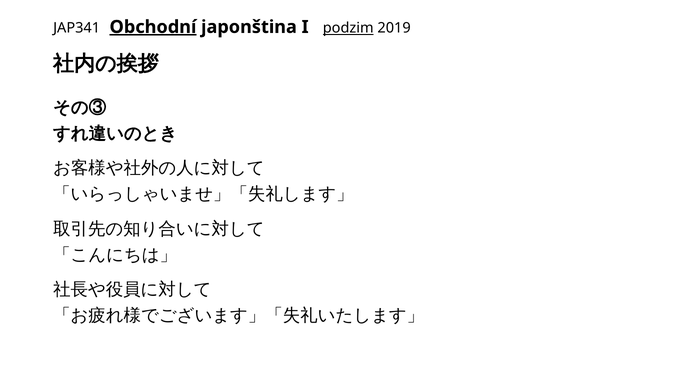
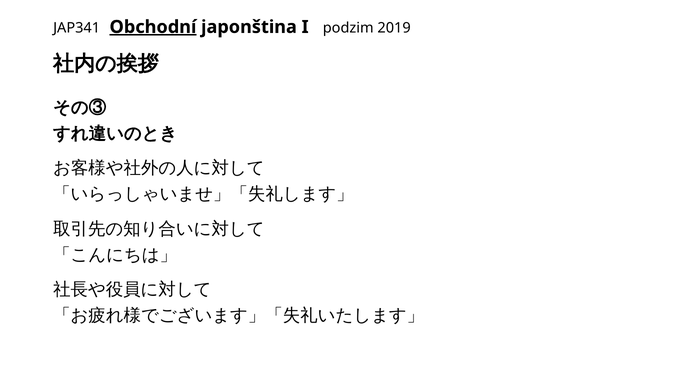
podzim underline: present -> none (348, 28)
